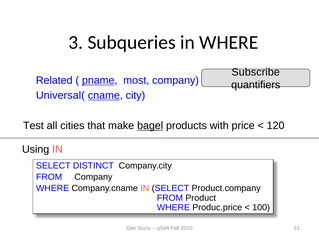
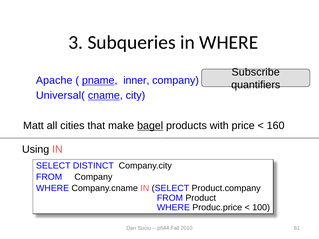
Related: Related -> Apache (54, 80)
most: most -> inner (136, 80)
Test: Test -> Matt (33, 126)
120: 120 -> 160 (276, 126)
